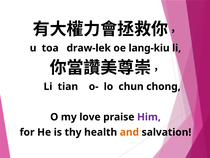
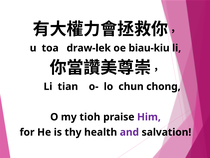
lang-kiu: lang-kiu -> biau-kiu (149, 48)
love: love -> tioh (90, 117)
and colour: orange -> purple (129, 132)
